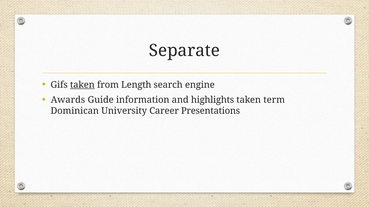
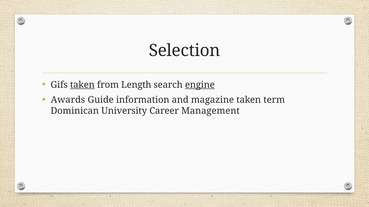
Separate: Separate -> Selection (185, 51)
engine underline: none -> present (200, 85)
highlights: highlights -> magazine (212, 100)
Presentations: Presentations -> Management (210, 111)
